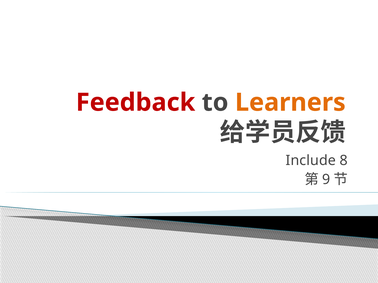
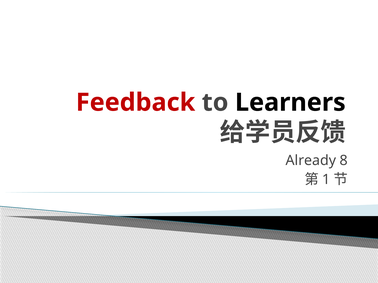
Learners colour: orange -> black (290, 103)
Include: Include -> Already (311, 161)
9: 9 -> 1 (326, 180)
